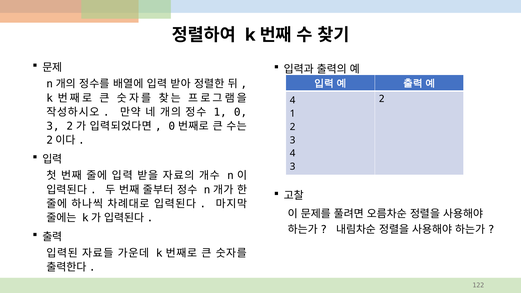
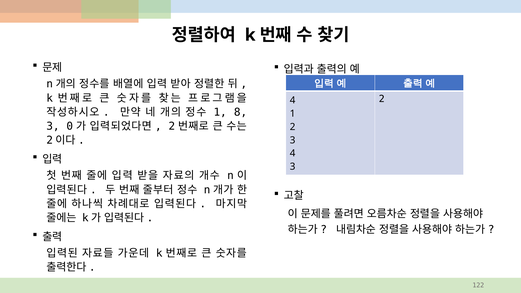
1 0: 0 -> 8 (241, 112)
2: 2 -> 0 (70, 126)
0: 0 -> 2 (172, 126)
